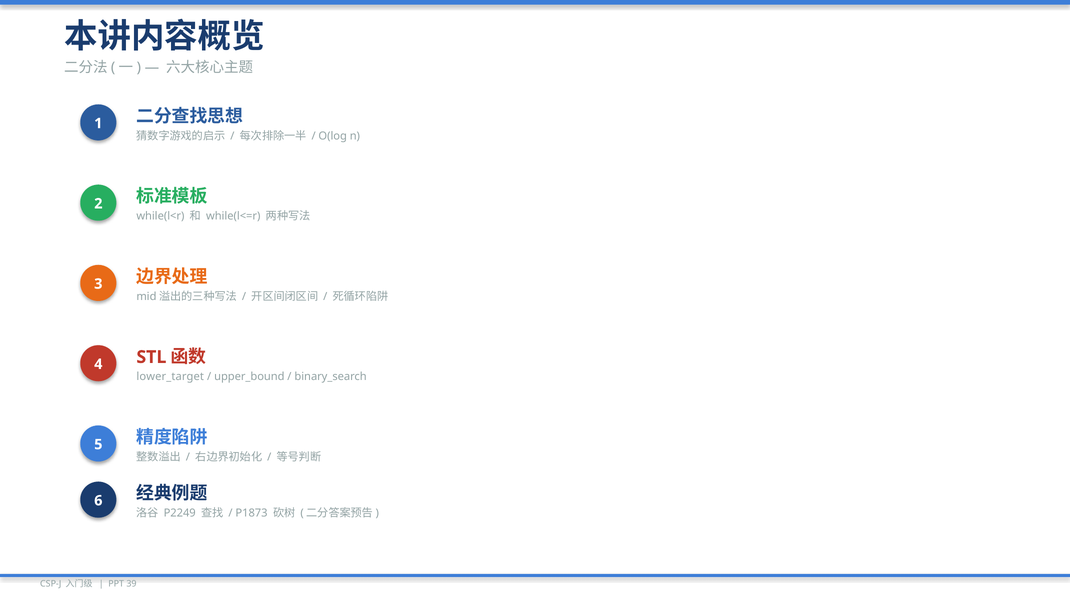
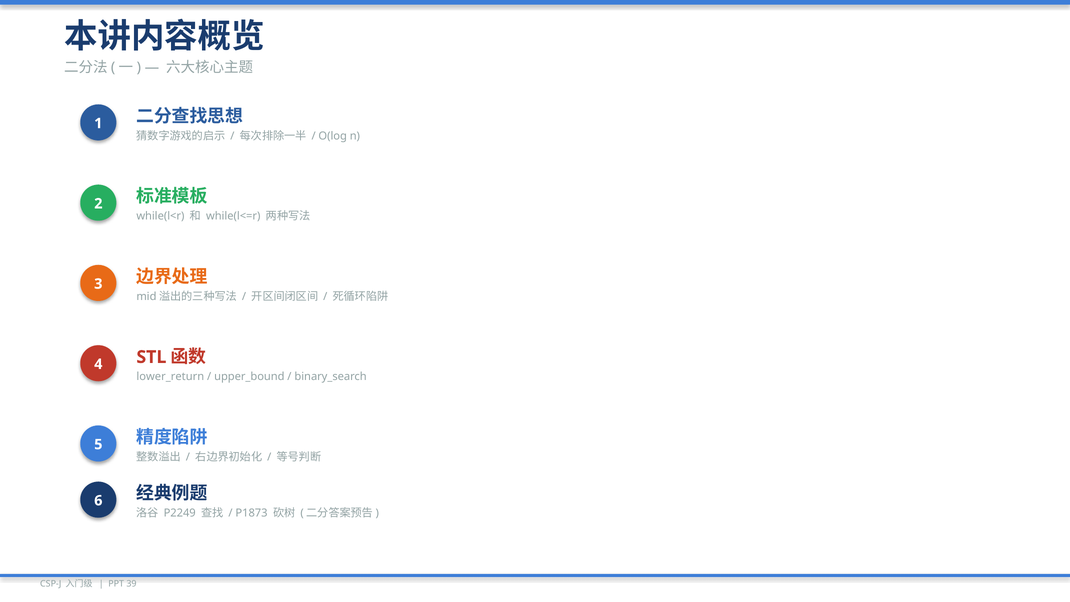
lower_target: lower_target -> lower_return (170, 377)
